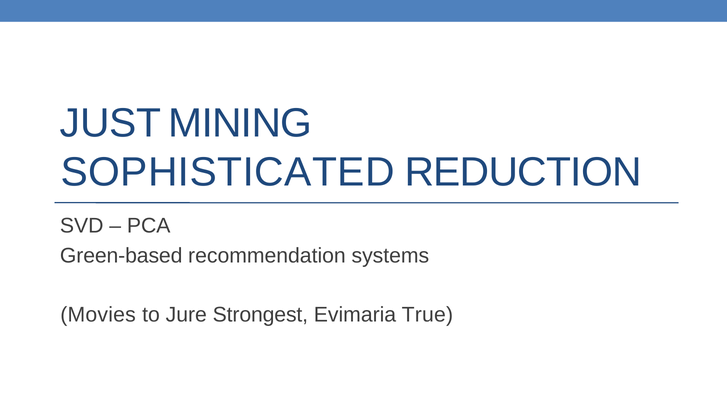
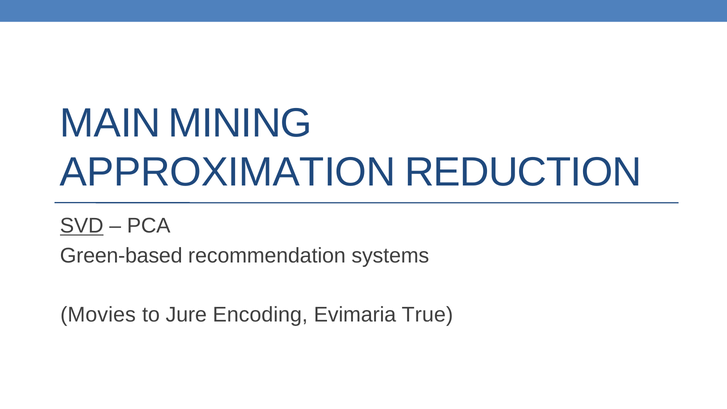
JUST: JUST -> MAIN (111, 123)
SOPHISTICATED: SOPHISTICATED -> APPROXIMATION (228, 172)
SVD underline: none -> present (82, 226)
Strongest: Strongest -> Encoding (260, 315)
